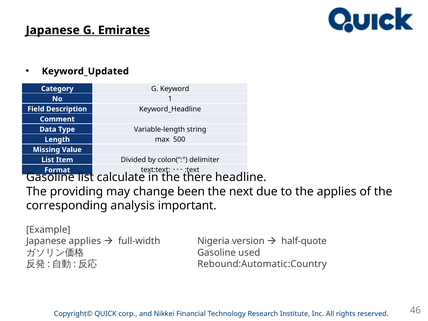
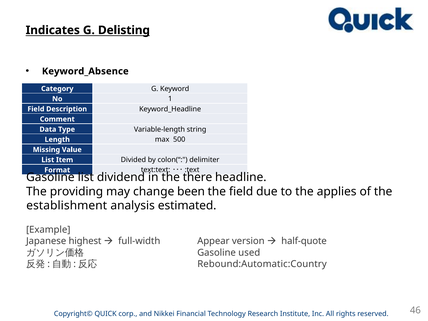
Japanese: Japanese -> Indicates (53, 30)
Emirates: Emirates -> Delisting (124, 30)
Keyword_Updated: Keyword_Updated -> Keyword_Absence (85, 71)
calculate: calculate -> dividend (121, 177)
the next: next -> field (241, 191)
corresponding: corresponding -> establishment (67, 206)
important: important -> estimated (187, 206)
Japanese applies: applies -> highest (85, 241)
Nigeria: Nigeria -> Appear (213, 241)
